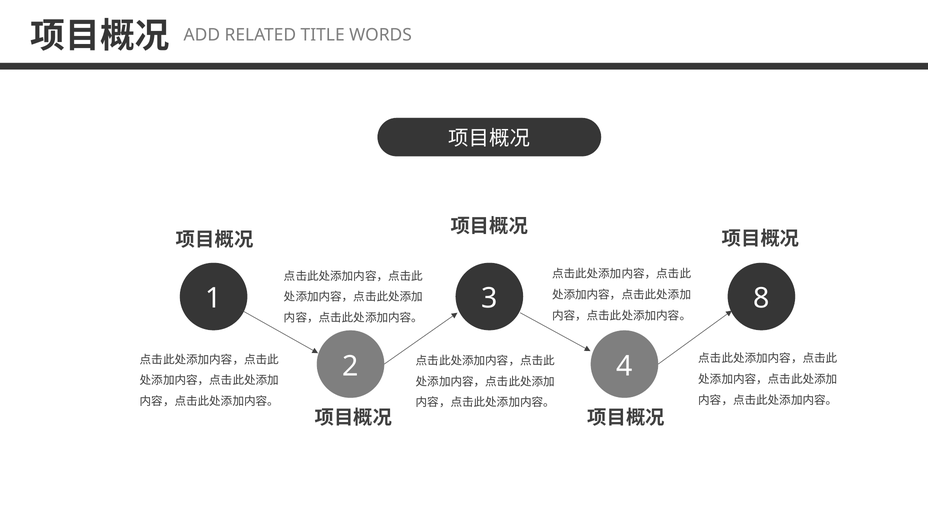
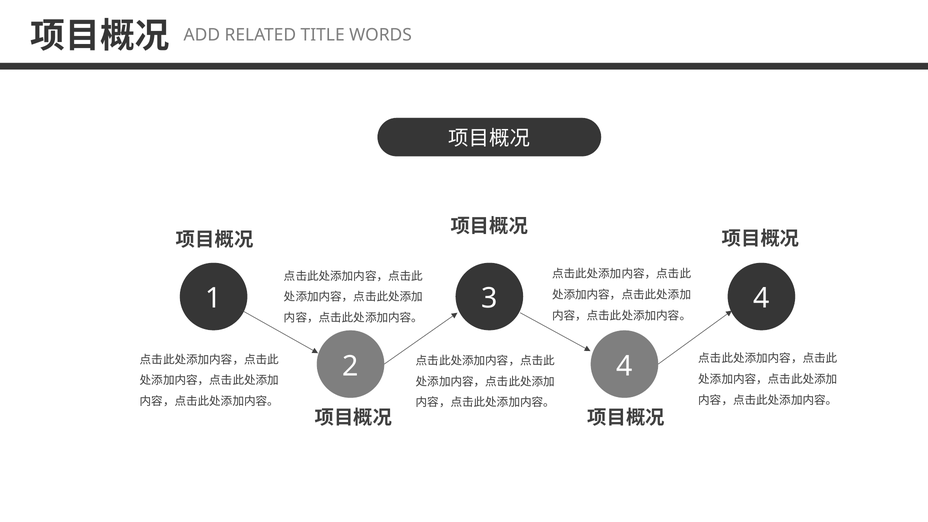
3 8: 8 -> 4 (761, 299)
